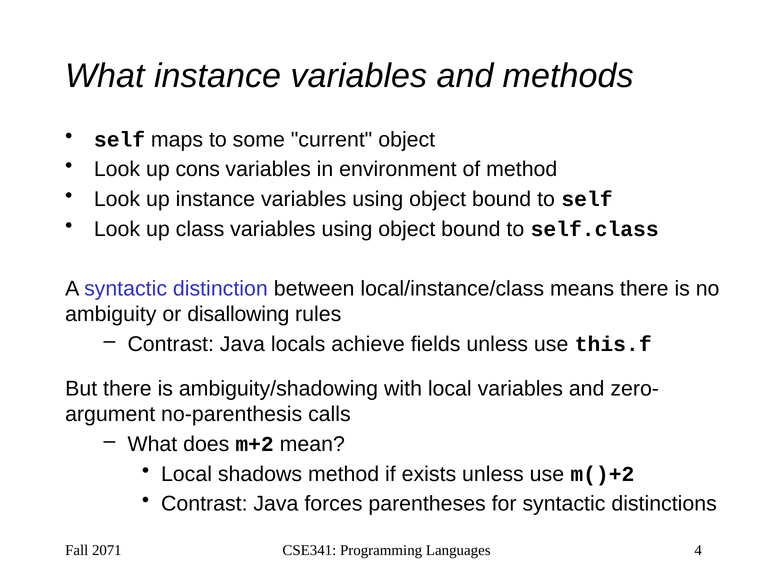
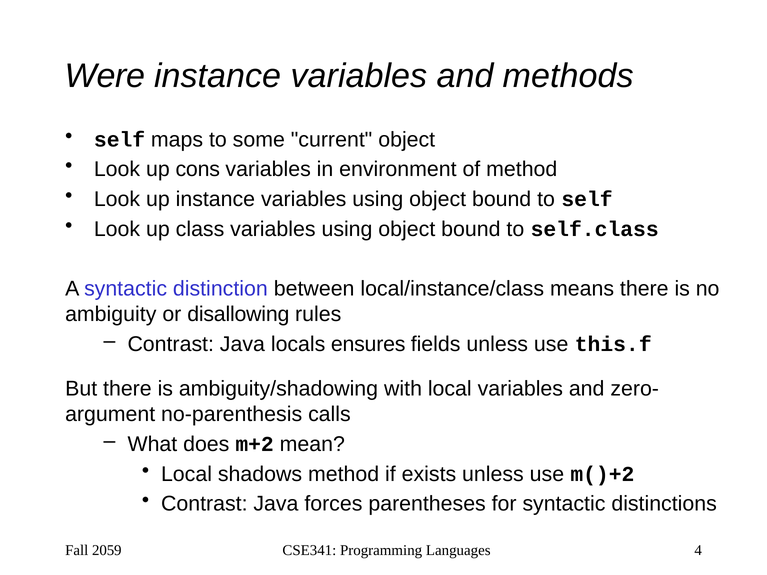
What: What -> Were (105, 76)
achieve: achieve -> ensures (368, 344)
2071: 2071 -> 2059 (107, 551)
